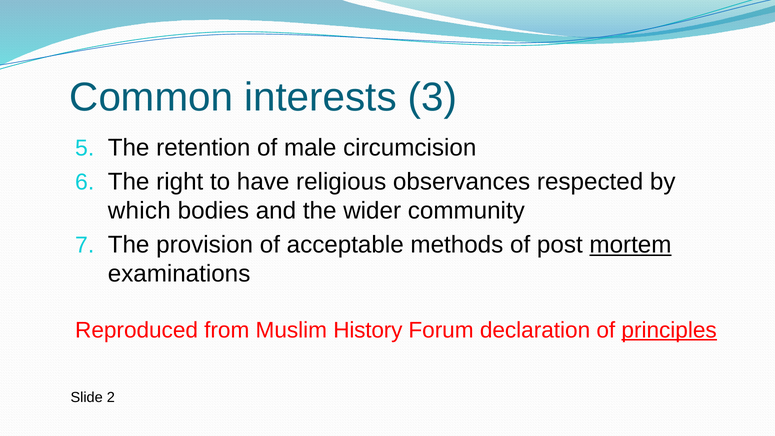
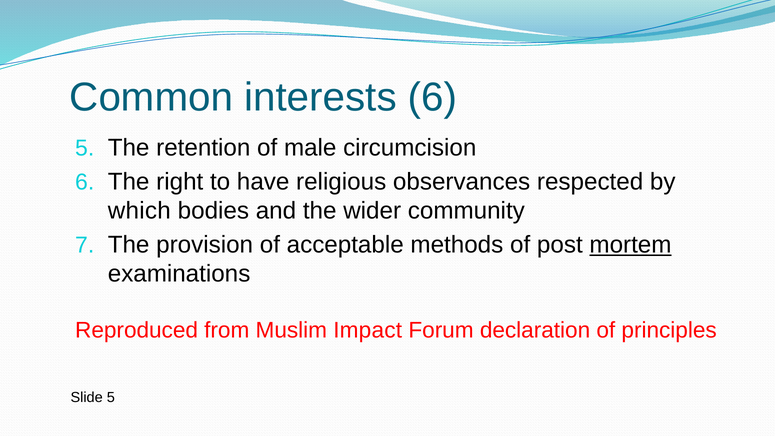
interests 3: 3 -> 6 (433, 98)
History: History -> Impact (368, 330)
principles underline: present -> none (669, 330)
Slide 2: 2 -> 5 (111, 398)
